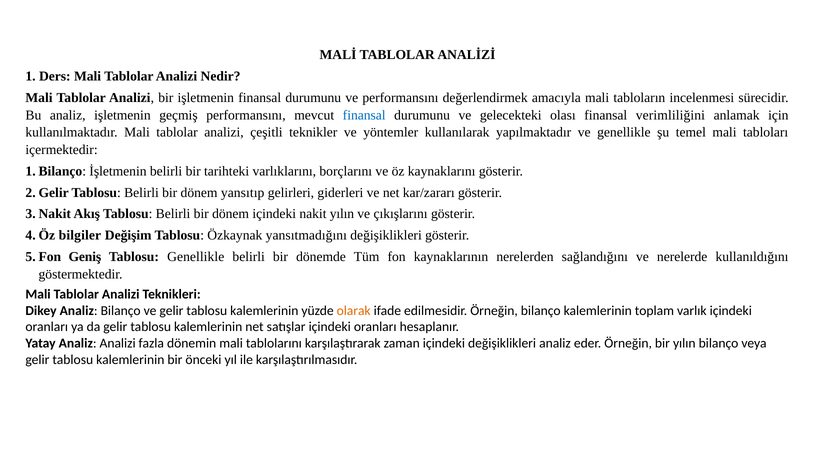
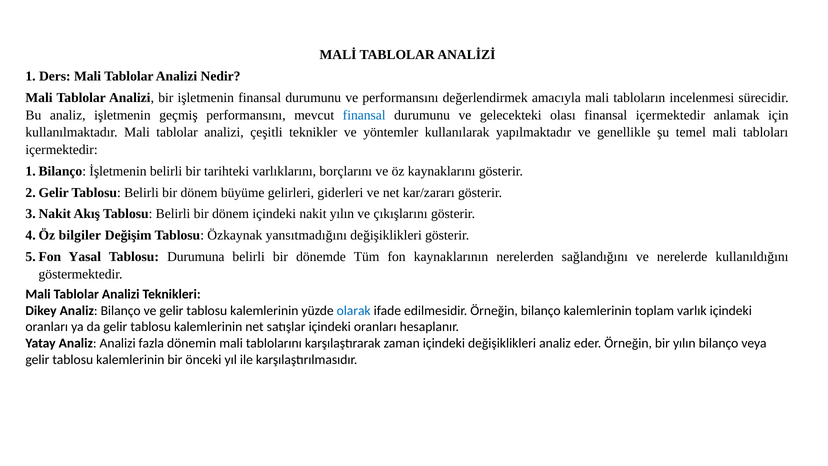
finansal verimliliğini: verimliliğini -> içermektedir (670, 115)
yansıtıp: yansıtıp -> büyüme (243, 193)
Geniş: Geniş -> Yasal (85, 257)
Tablosu Genellikle: Genellikle -> Durumuna (196, 257)
olarak colour: orange -> blue (354, 310)
